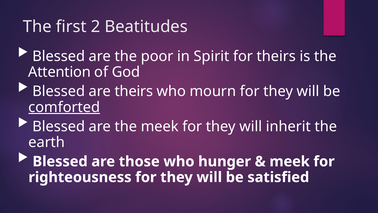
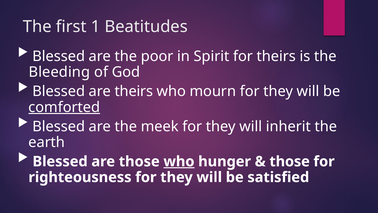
2: 2 -> 1 (96, 27)
Attention: Attention -> Bleeding (59, 72)
who underline: none -> present (179, 161)
meek: meek -> those (290, 161)
